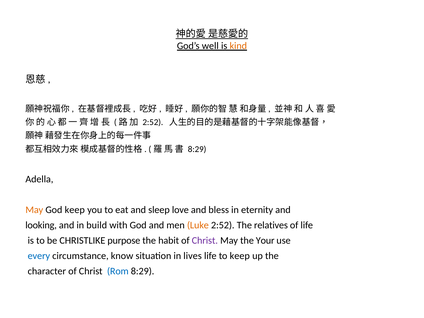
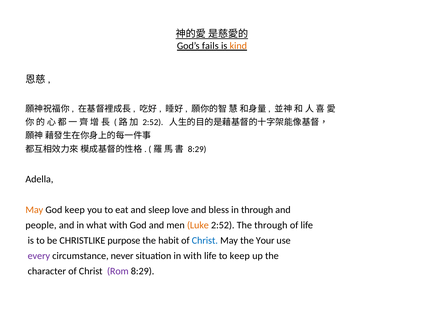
well: well -> fails (210, 46)
in eternity: eternity -> through (257, 210)
looking: looking -> people (41, 225)
build: build -> what (97, 225)
The relatives: relatives -> through (271, 225)
Christ colour: purple -> blue (205, 240)
every colour: blue -> purple (39, 256)
know: know -> never (122, 256)
in lives: lives -> with (193, 256)
Rom colour: blue -> purple (118, 271)
